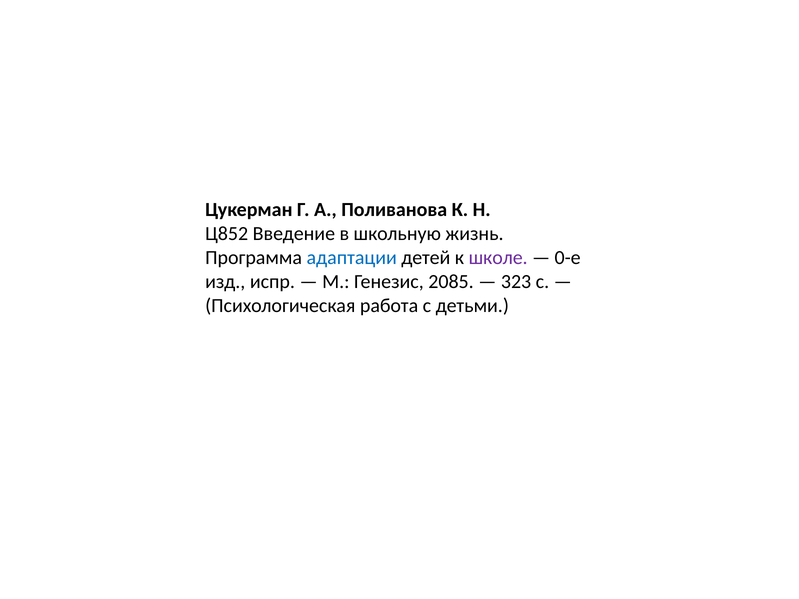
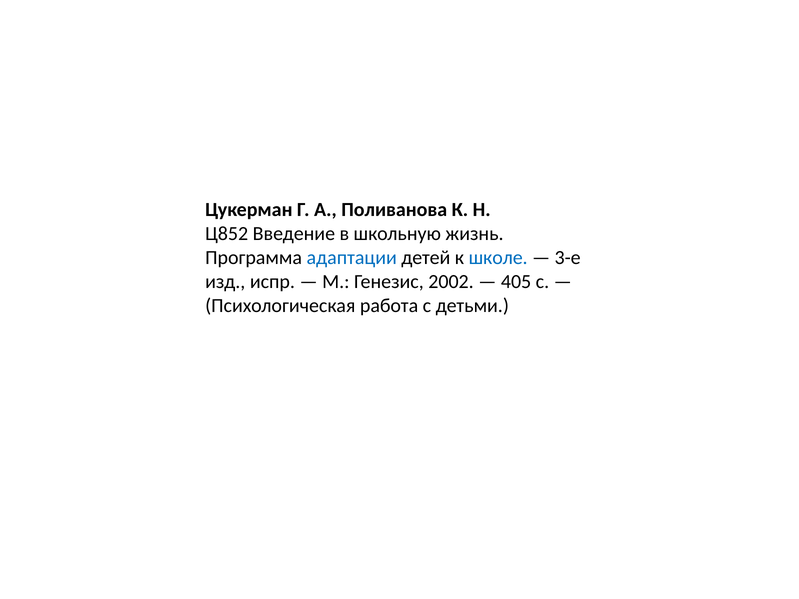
школе colour: purple -> blue (498, 258)
0-е: 0-е -> 3-е (568, 258)
2085: 2085 -> 2002 (451, 282)
323: 323 -> 405 (516, 282)
